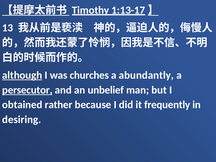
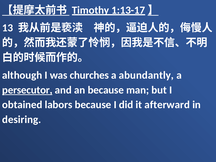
although underline: present -> none (22, 75)
an unbelief: unbelief -> because (106, 90)
rather: rather -> labors (59, 105)
frequently: frequently -> afterward (167, 105)
